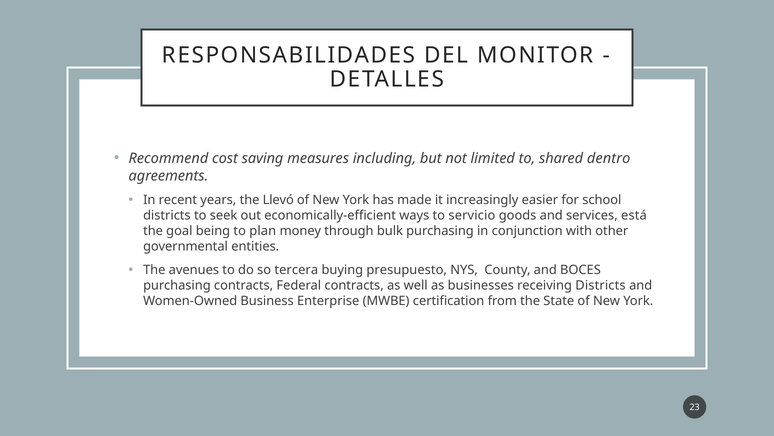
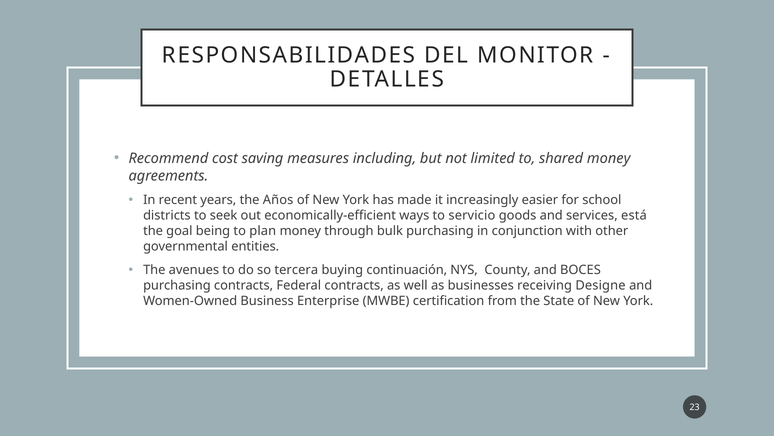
shared dentro: dentro -> money (609, 158)
Llevó: Llevó -> Años (278, 200)
presupuesto: presupuesto -> continuación (407, 270)
receiving Districts: Districts -> Designe (600, 285)
